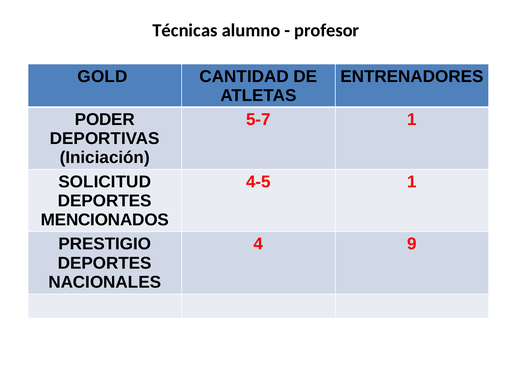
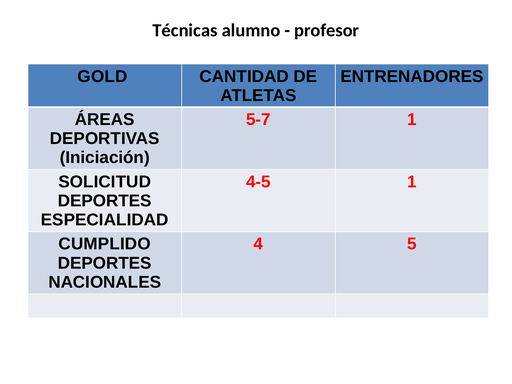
PODER: PODER -> ÁREAS (105, 120)
MENCIONADOS: MENCIONADOS -> ESPECIALIDAD (105, 220)
PRESTIGIO: PRESTIGIO -> CUMPLIDO (105, 244)
9: 9 -> 5 (412, 244)
